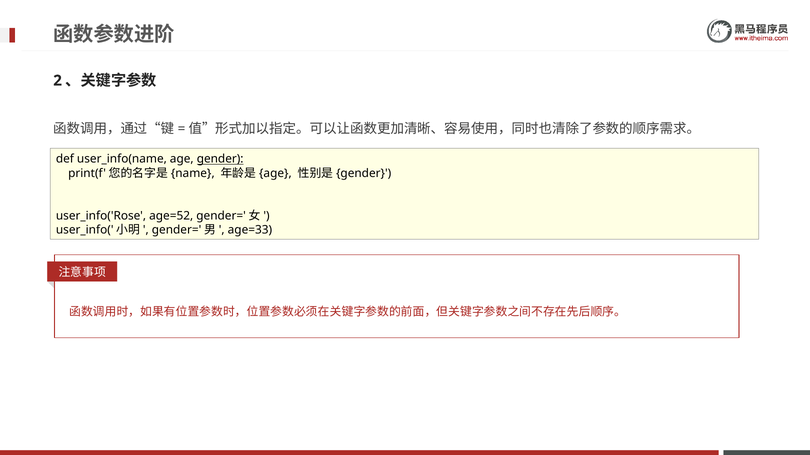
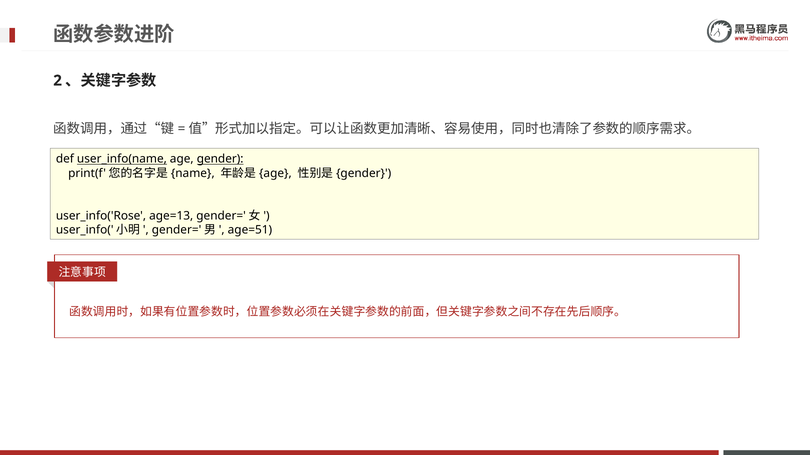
user_info(name underline: none -> present (122, 159)
age=52: age=52 -> age=13 (171, 216)
age=33: age=33 -> age=51 (250, 230)
